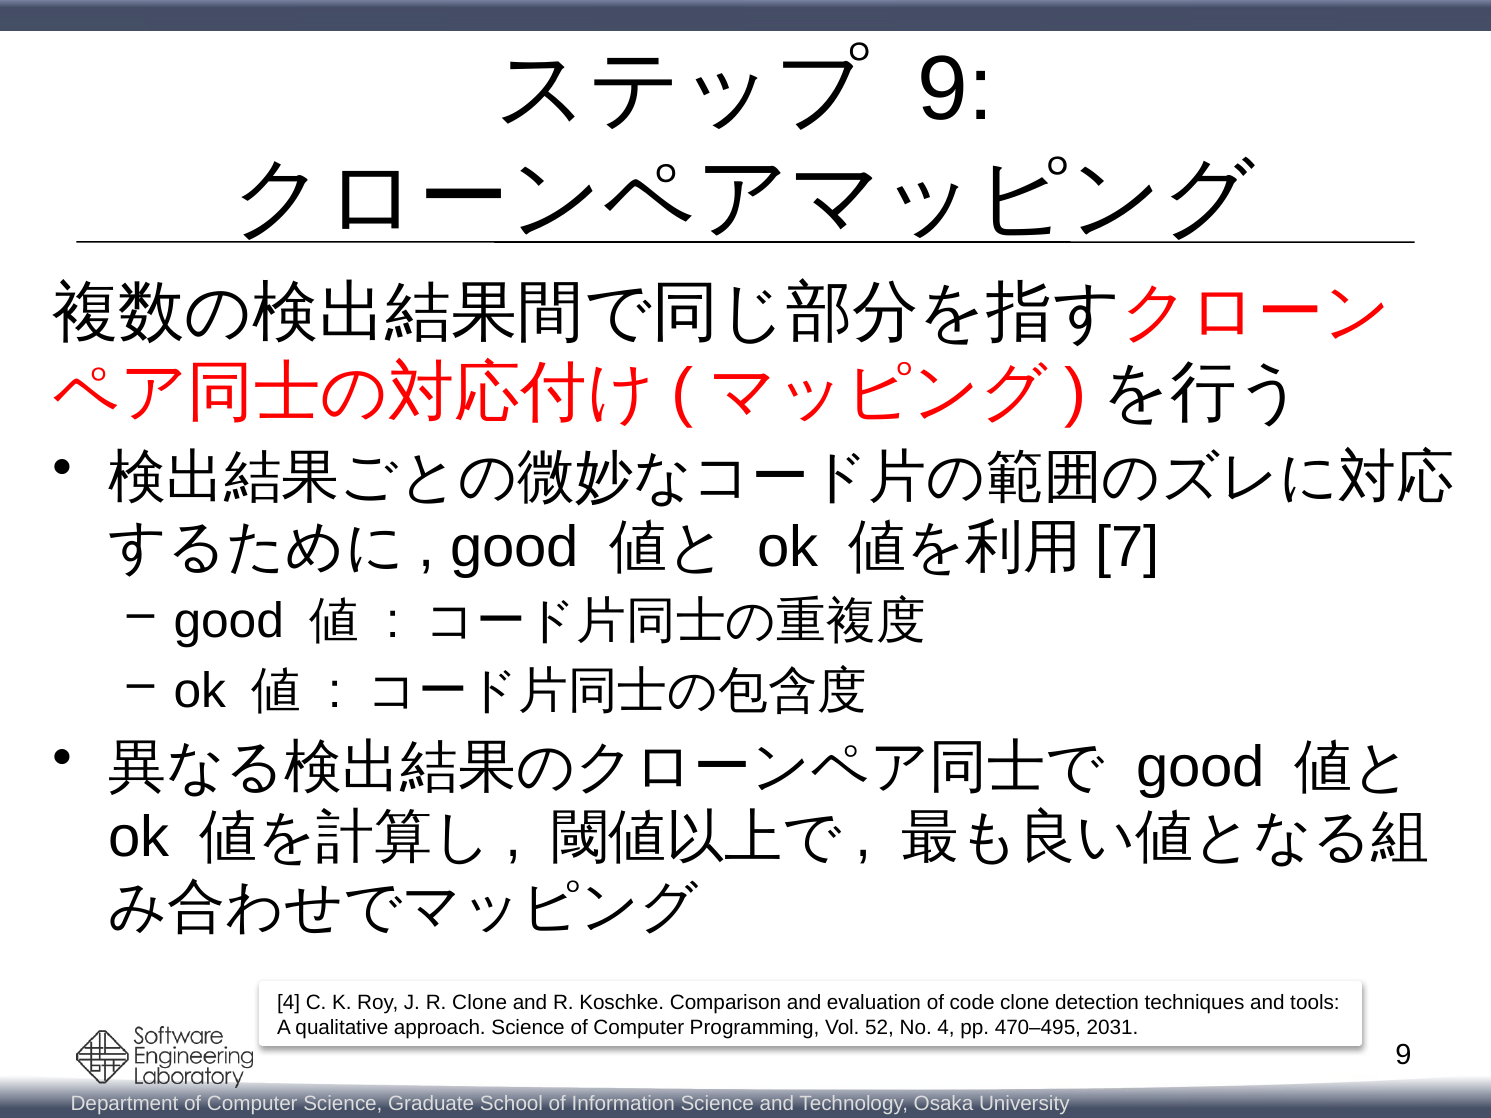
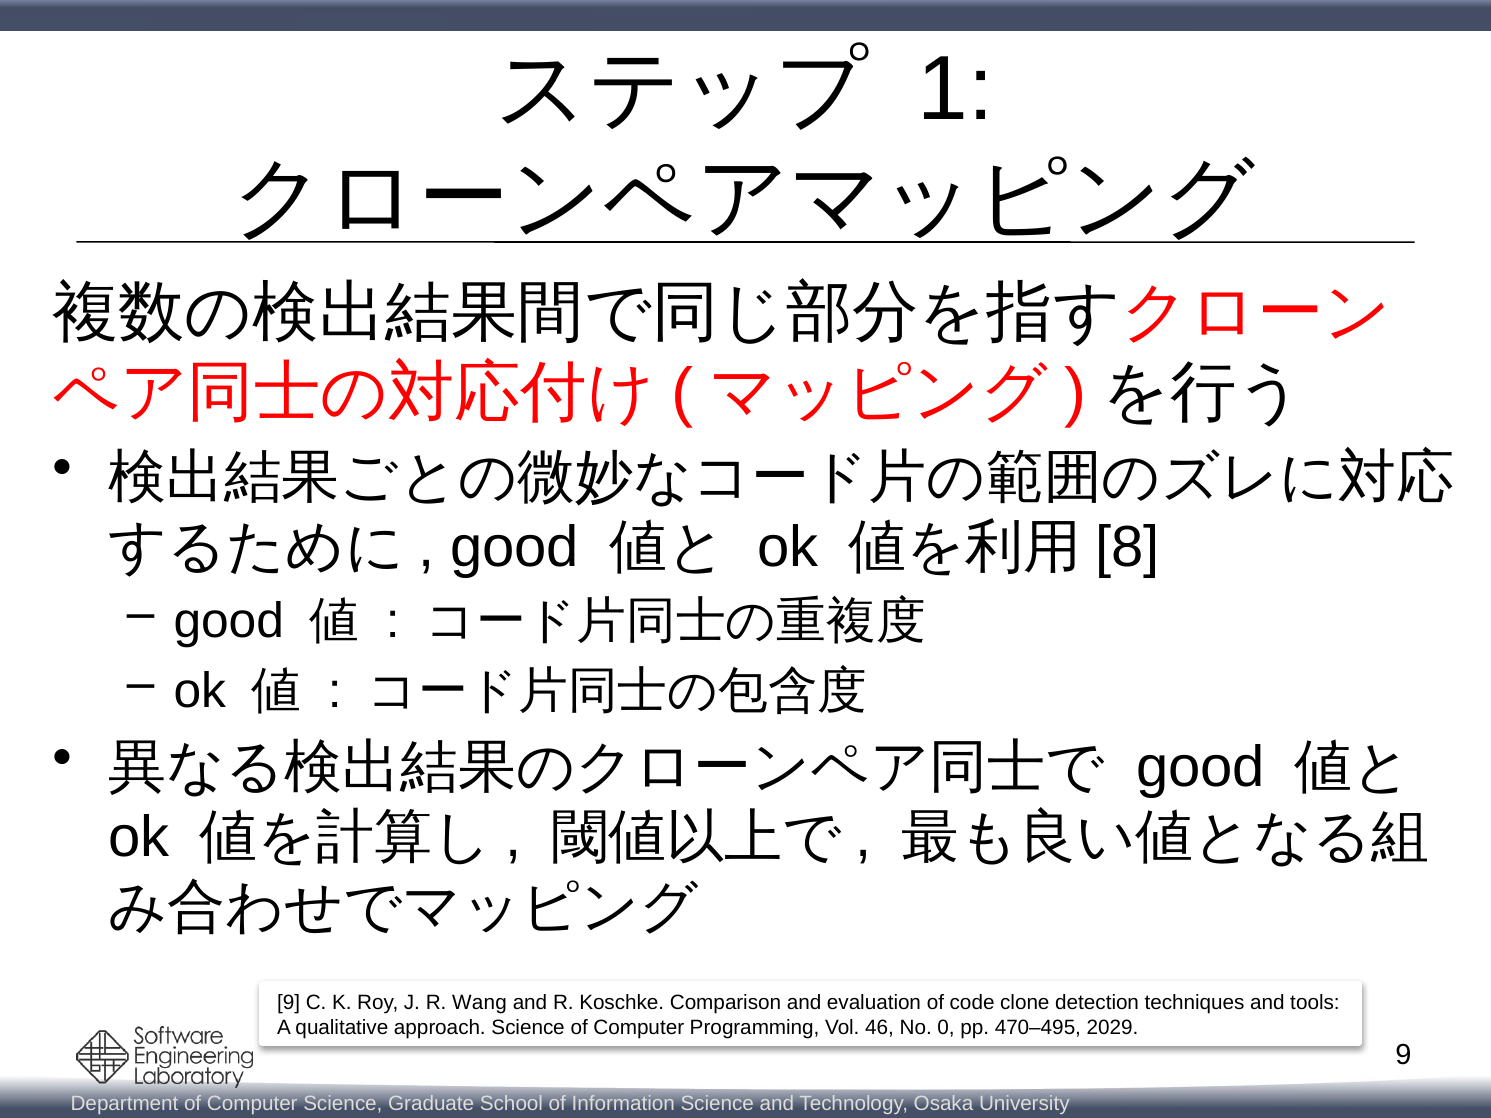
9: 9 -> 1 (956, 90)
7: 7 -> 8 (1127, 548)
4: 4 -> 9 (289, 1003)
R Clone: Clone -> Wang (480, 1003)
52: 52 -> 46 (880, 1028)
No 4: 4 -> 0 (946, 1028)
2031: 2031 -> 2029 (1112, 1028)
